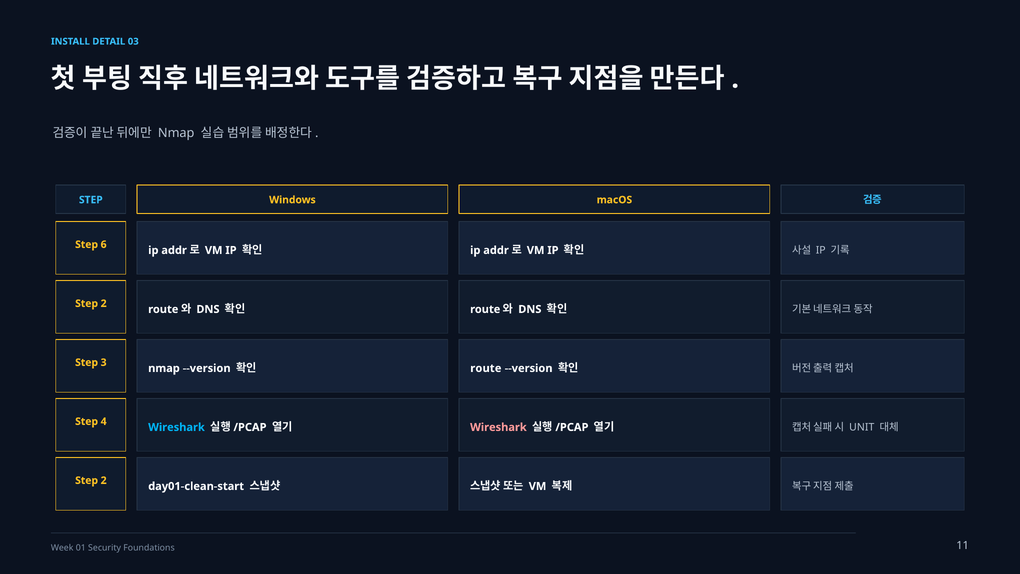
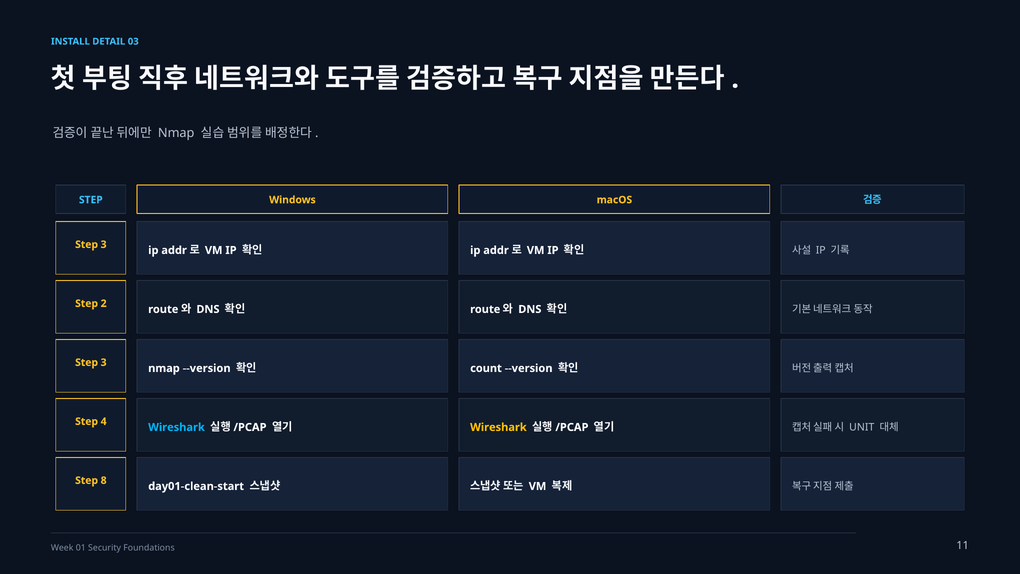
6: 6 -> 3 (104, 244)
route: route -> count (486, 368)
Wireshark colour: pink -> yellow (498, 427)
2: 2 -> 8 (104, 480)
